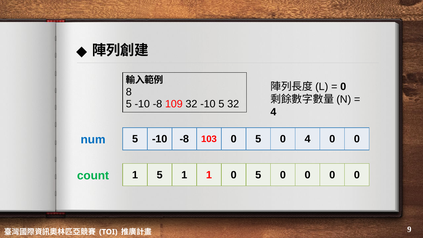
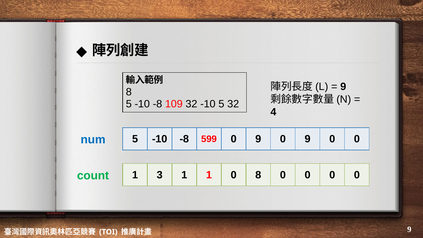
0: 0 -> 9 (343, 87)
103: 103 -> 599 (209, 139)
5: 5 -> 9 (258, 139)
4: 4 -> 9 (308, 139)
1 5: 5 -> 3 (160, 175)
1 0 5: 5 -> 8 (258, 175)
